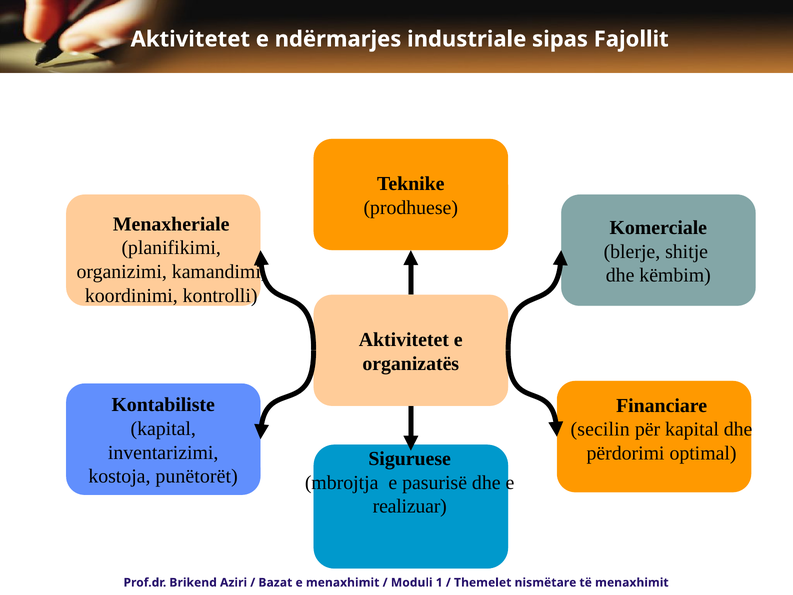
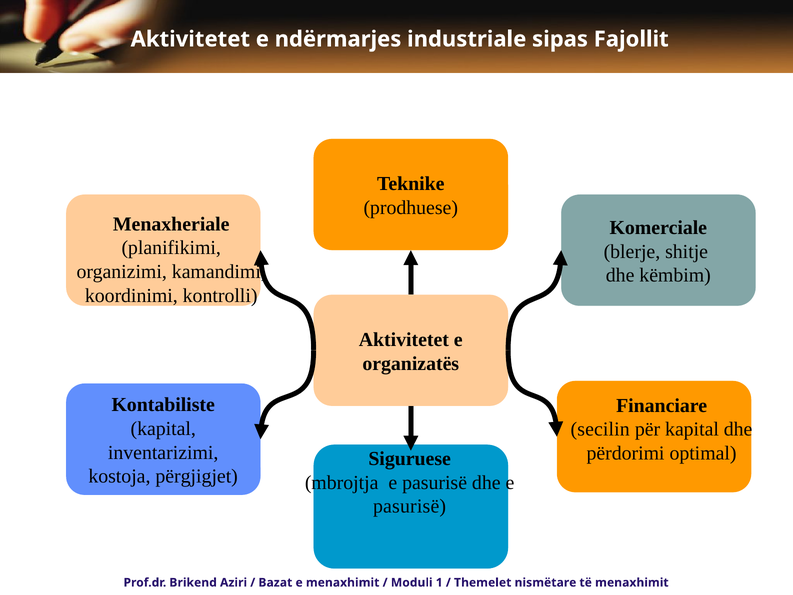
punëtorët: punëtorët -> përgjigjet (197, 476)
realizuar: realizuar -> pasurisë (410, 506)
